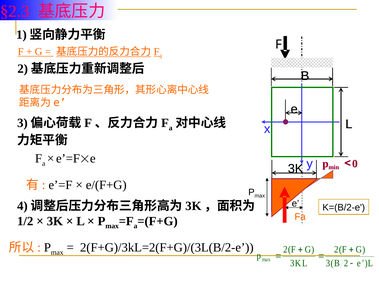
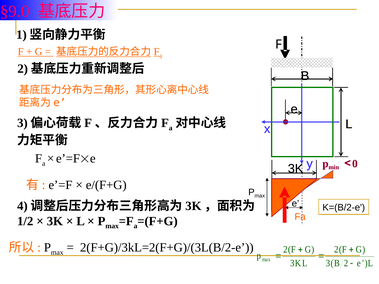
§2.3: §2.3 -> §9.0 (15, 11)
